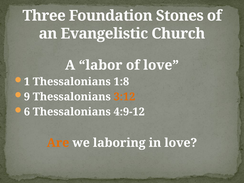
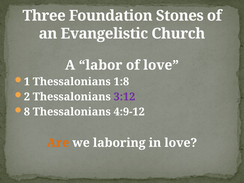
9: 9 -> 2 (27, 97)
3:12 colour: orange -> purple (124, 97)
6: 6 -> 8 (27, 112)
